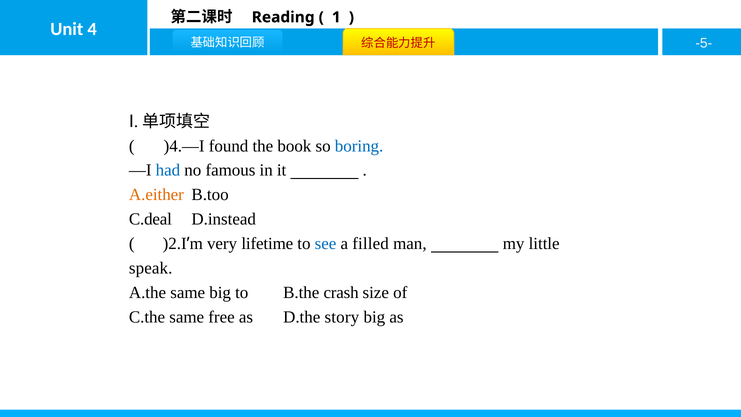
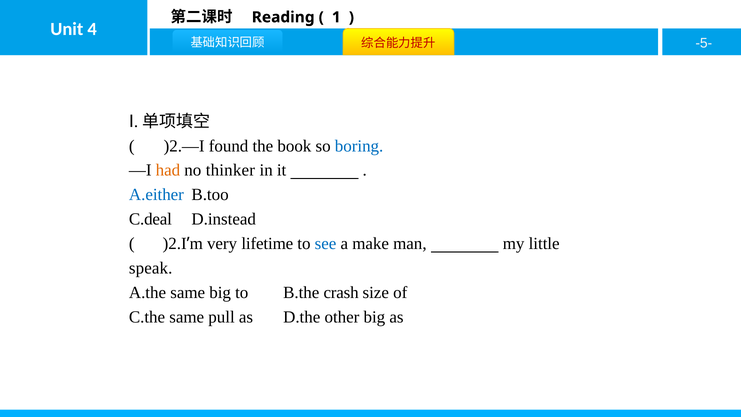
)4.—I: )4.—I -> )2.—I (184, 146)
had colour: blue -> orange (168, 170)
famous: famous -> thinker (230, 170)
A.either colour: orange -> blue (156, 195)
filled: filled -> make (371, 244)
free: free -> pull (222, 317)
story: story -> other (342, 317)
